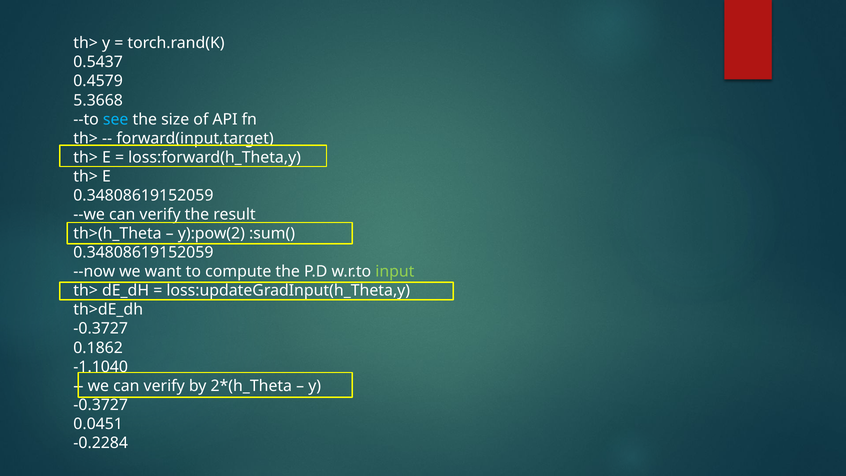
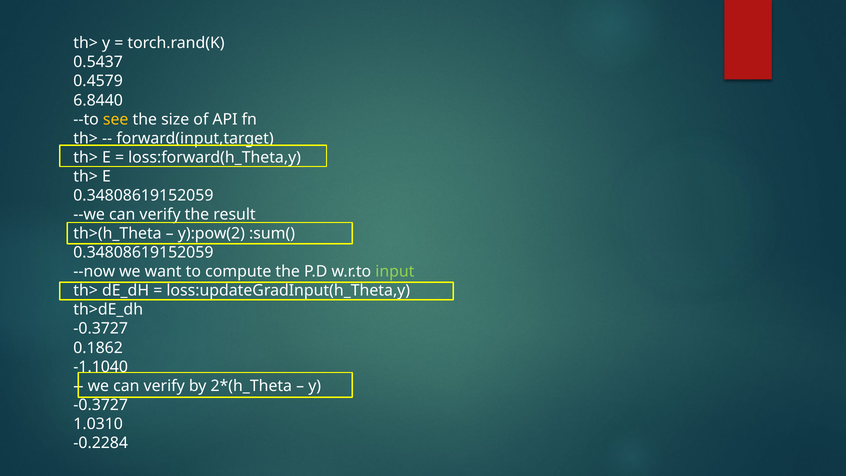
5.3668: 5.3668 -> 6.8440 (98, 100)
see colour: light blue -> yellow (116, 119)
0.0451: 0.0451 -> 1.0310 (98, 424)
